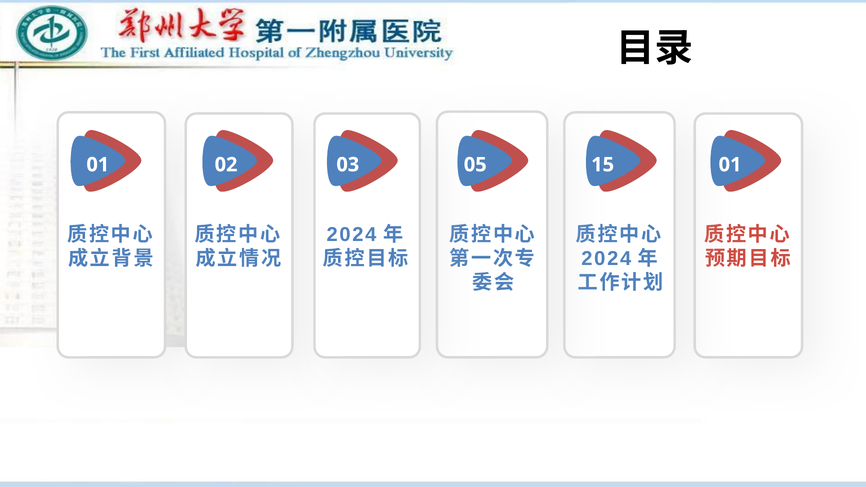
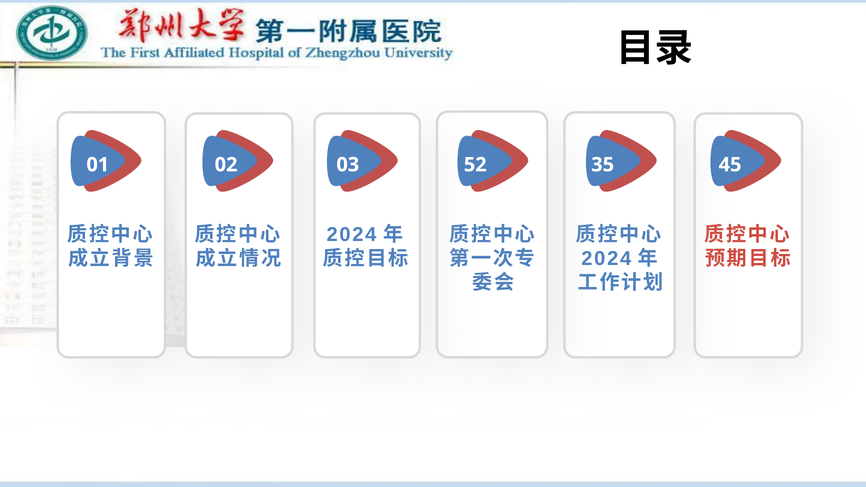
05: 05 -> 52 (475, 165)
15: 15 -> 35 (603, 165)
01 01: 01 -> 45 (730, 165)
